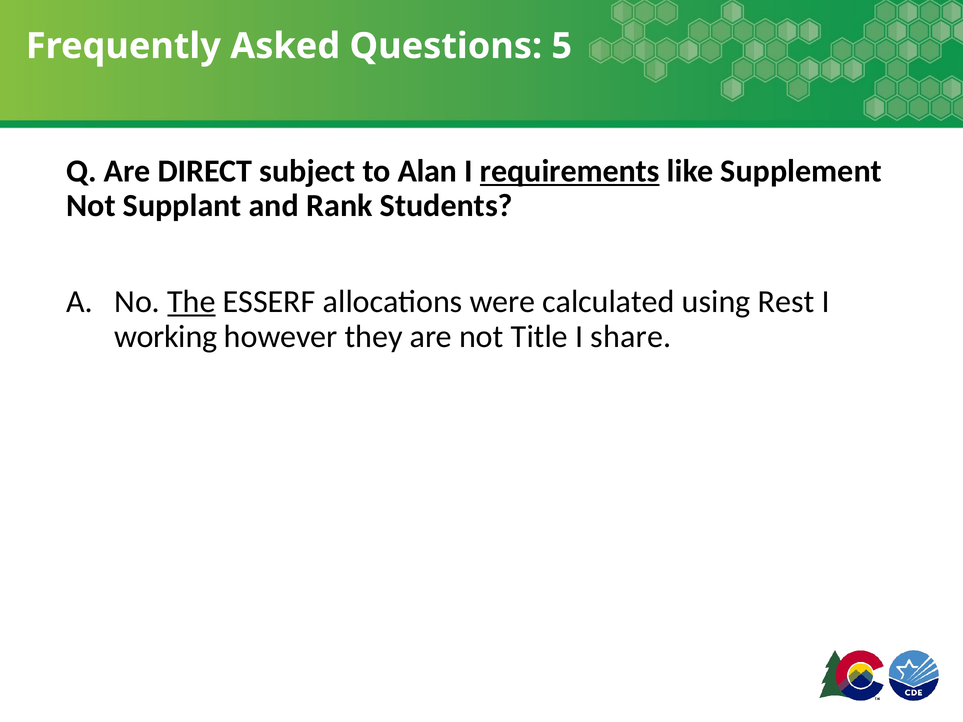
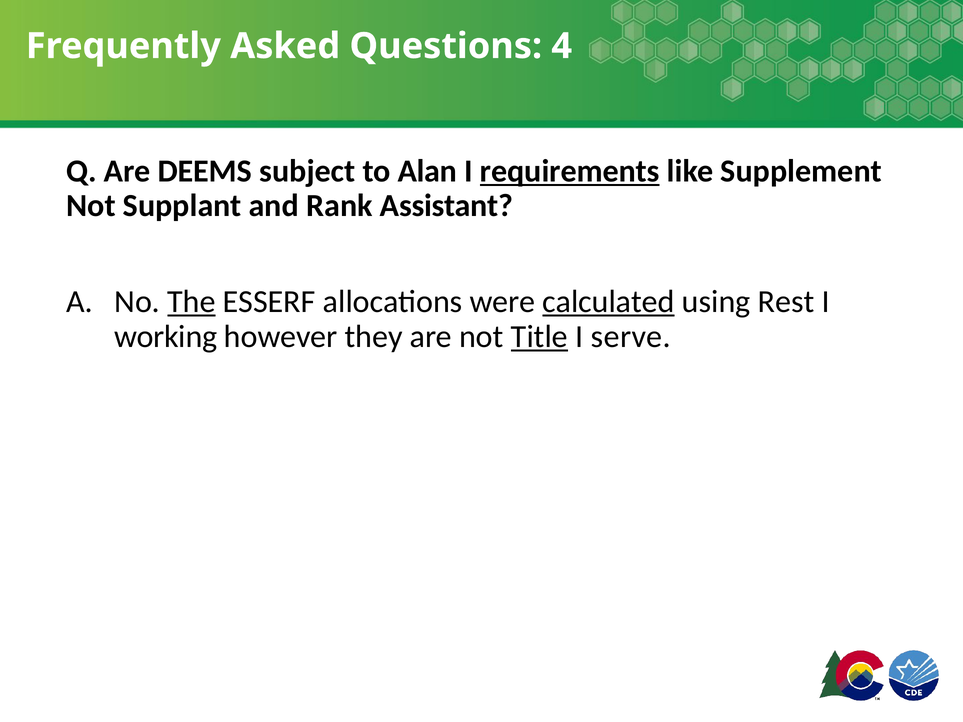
5: 5 -> 4 (562, 46)
DIRECT: DIRECT -> DEEMS (205, 171)
Students: Students -> Assistant (446, 206)
calculated underline: none -> present (608, 302)
Title underline: none -> present (539, 337)
share: share -> serve (631, 337)
